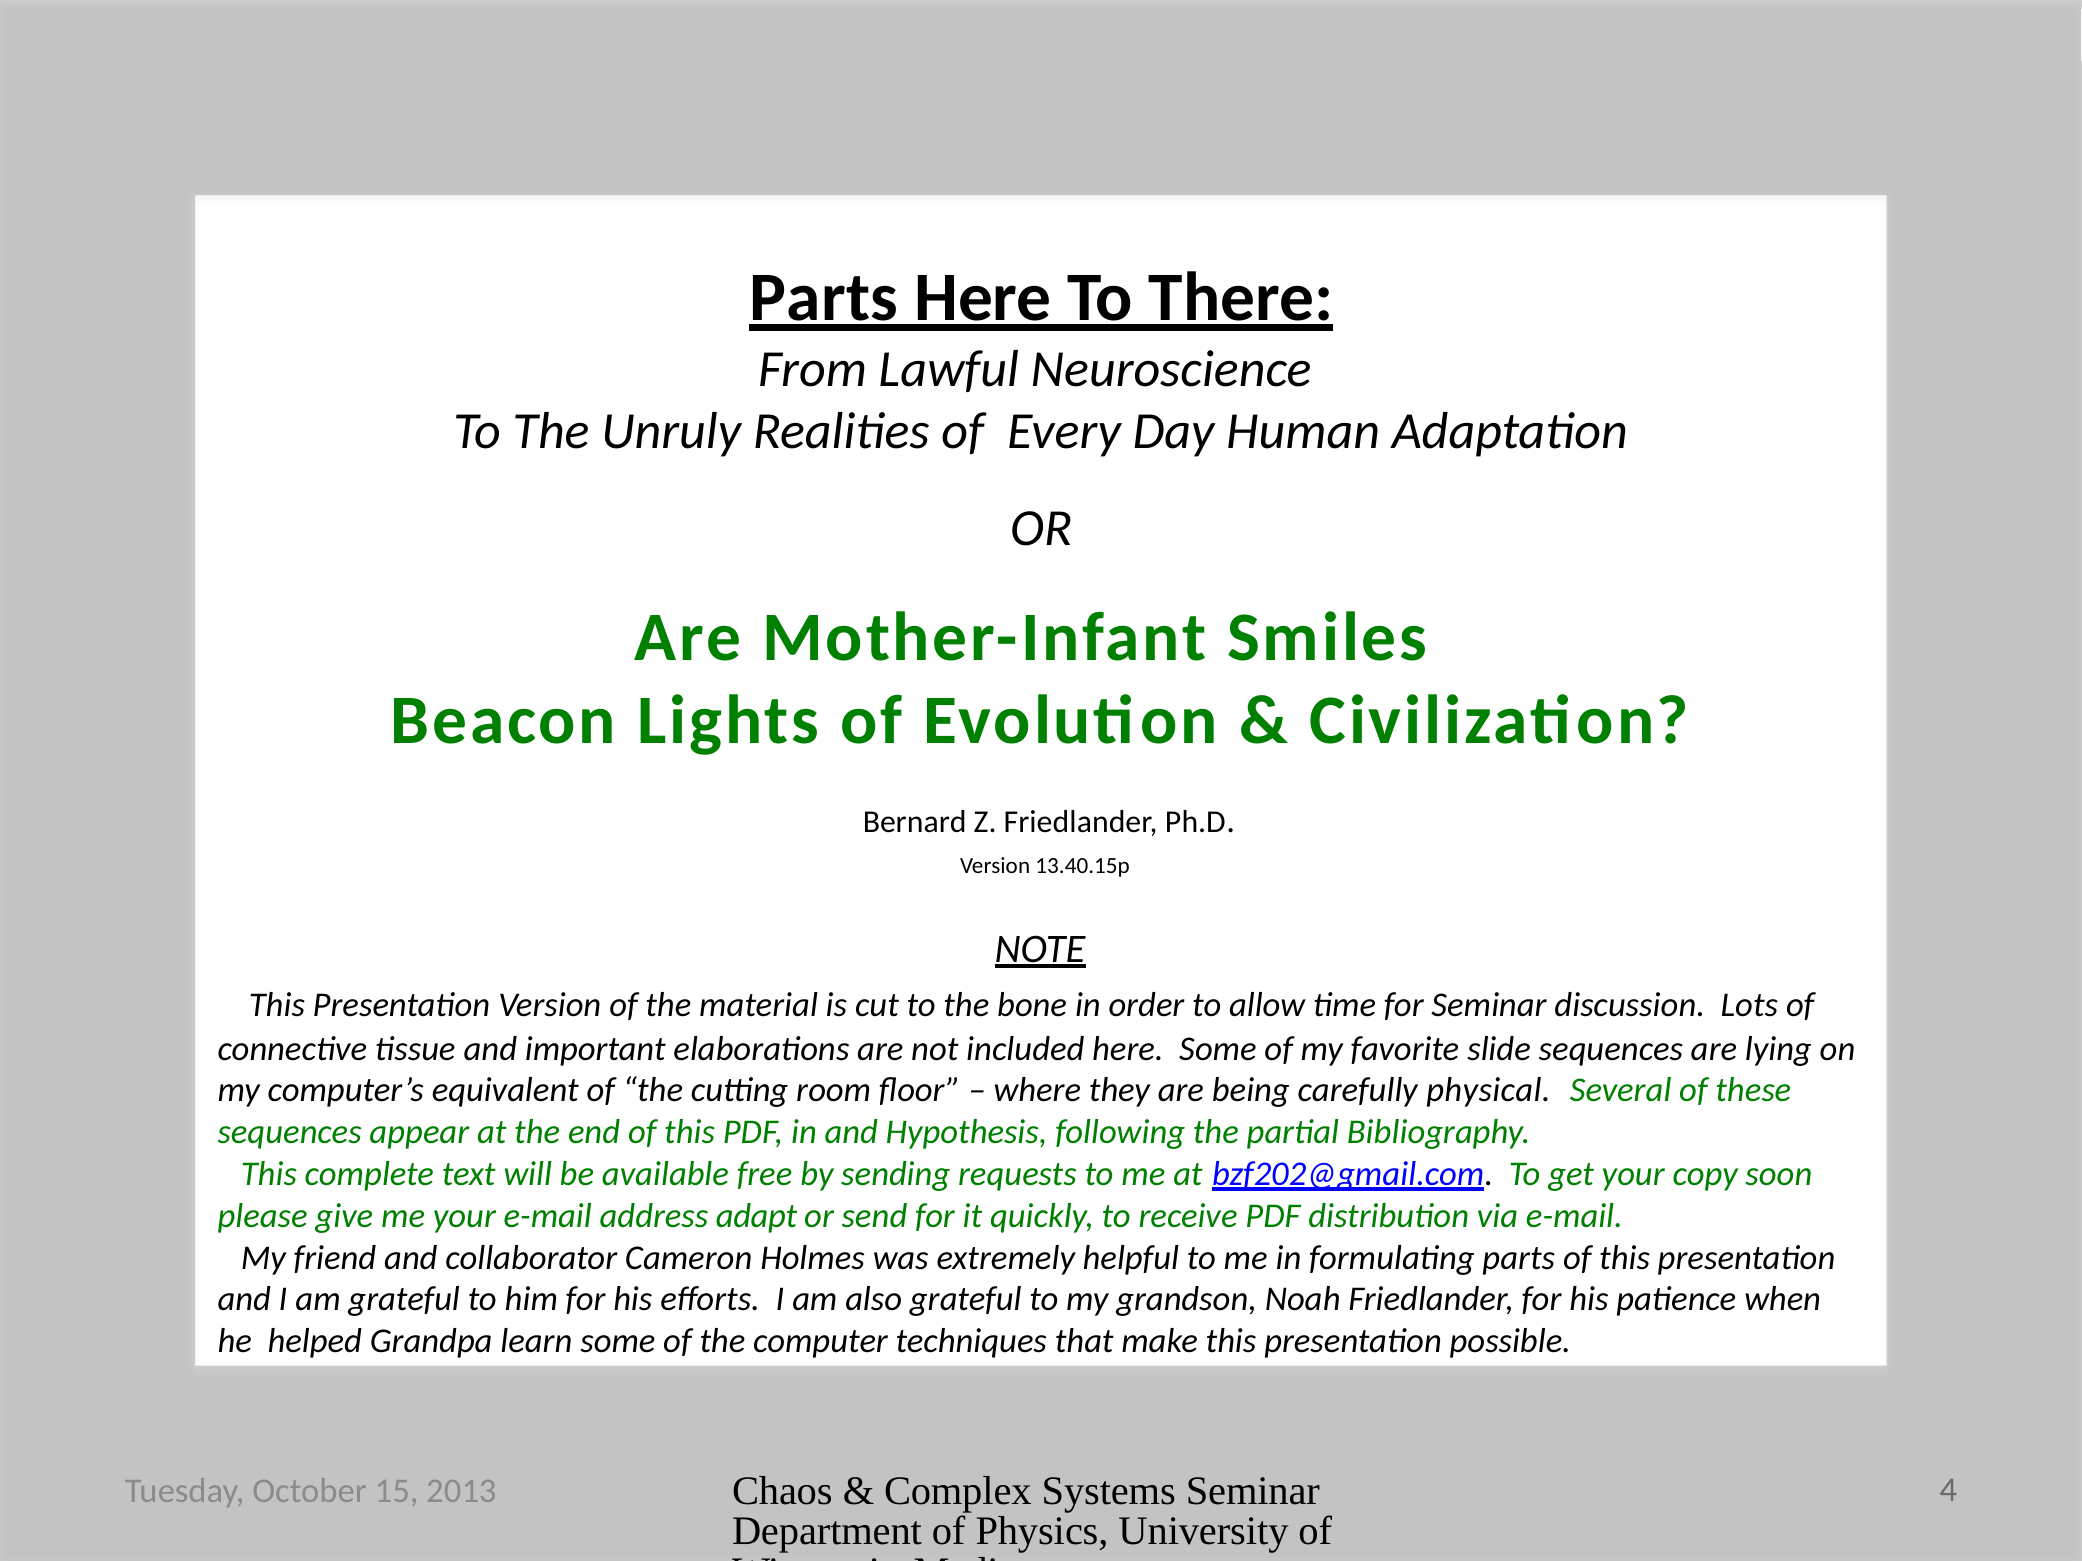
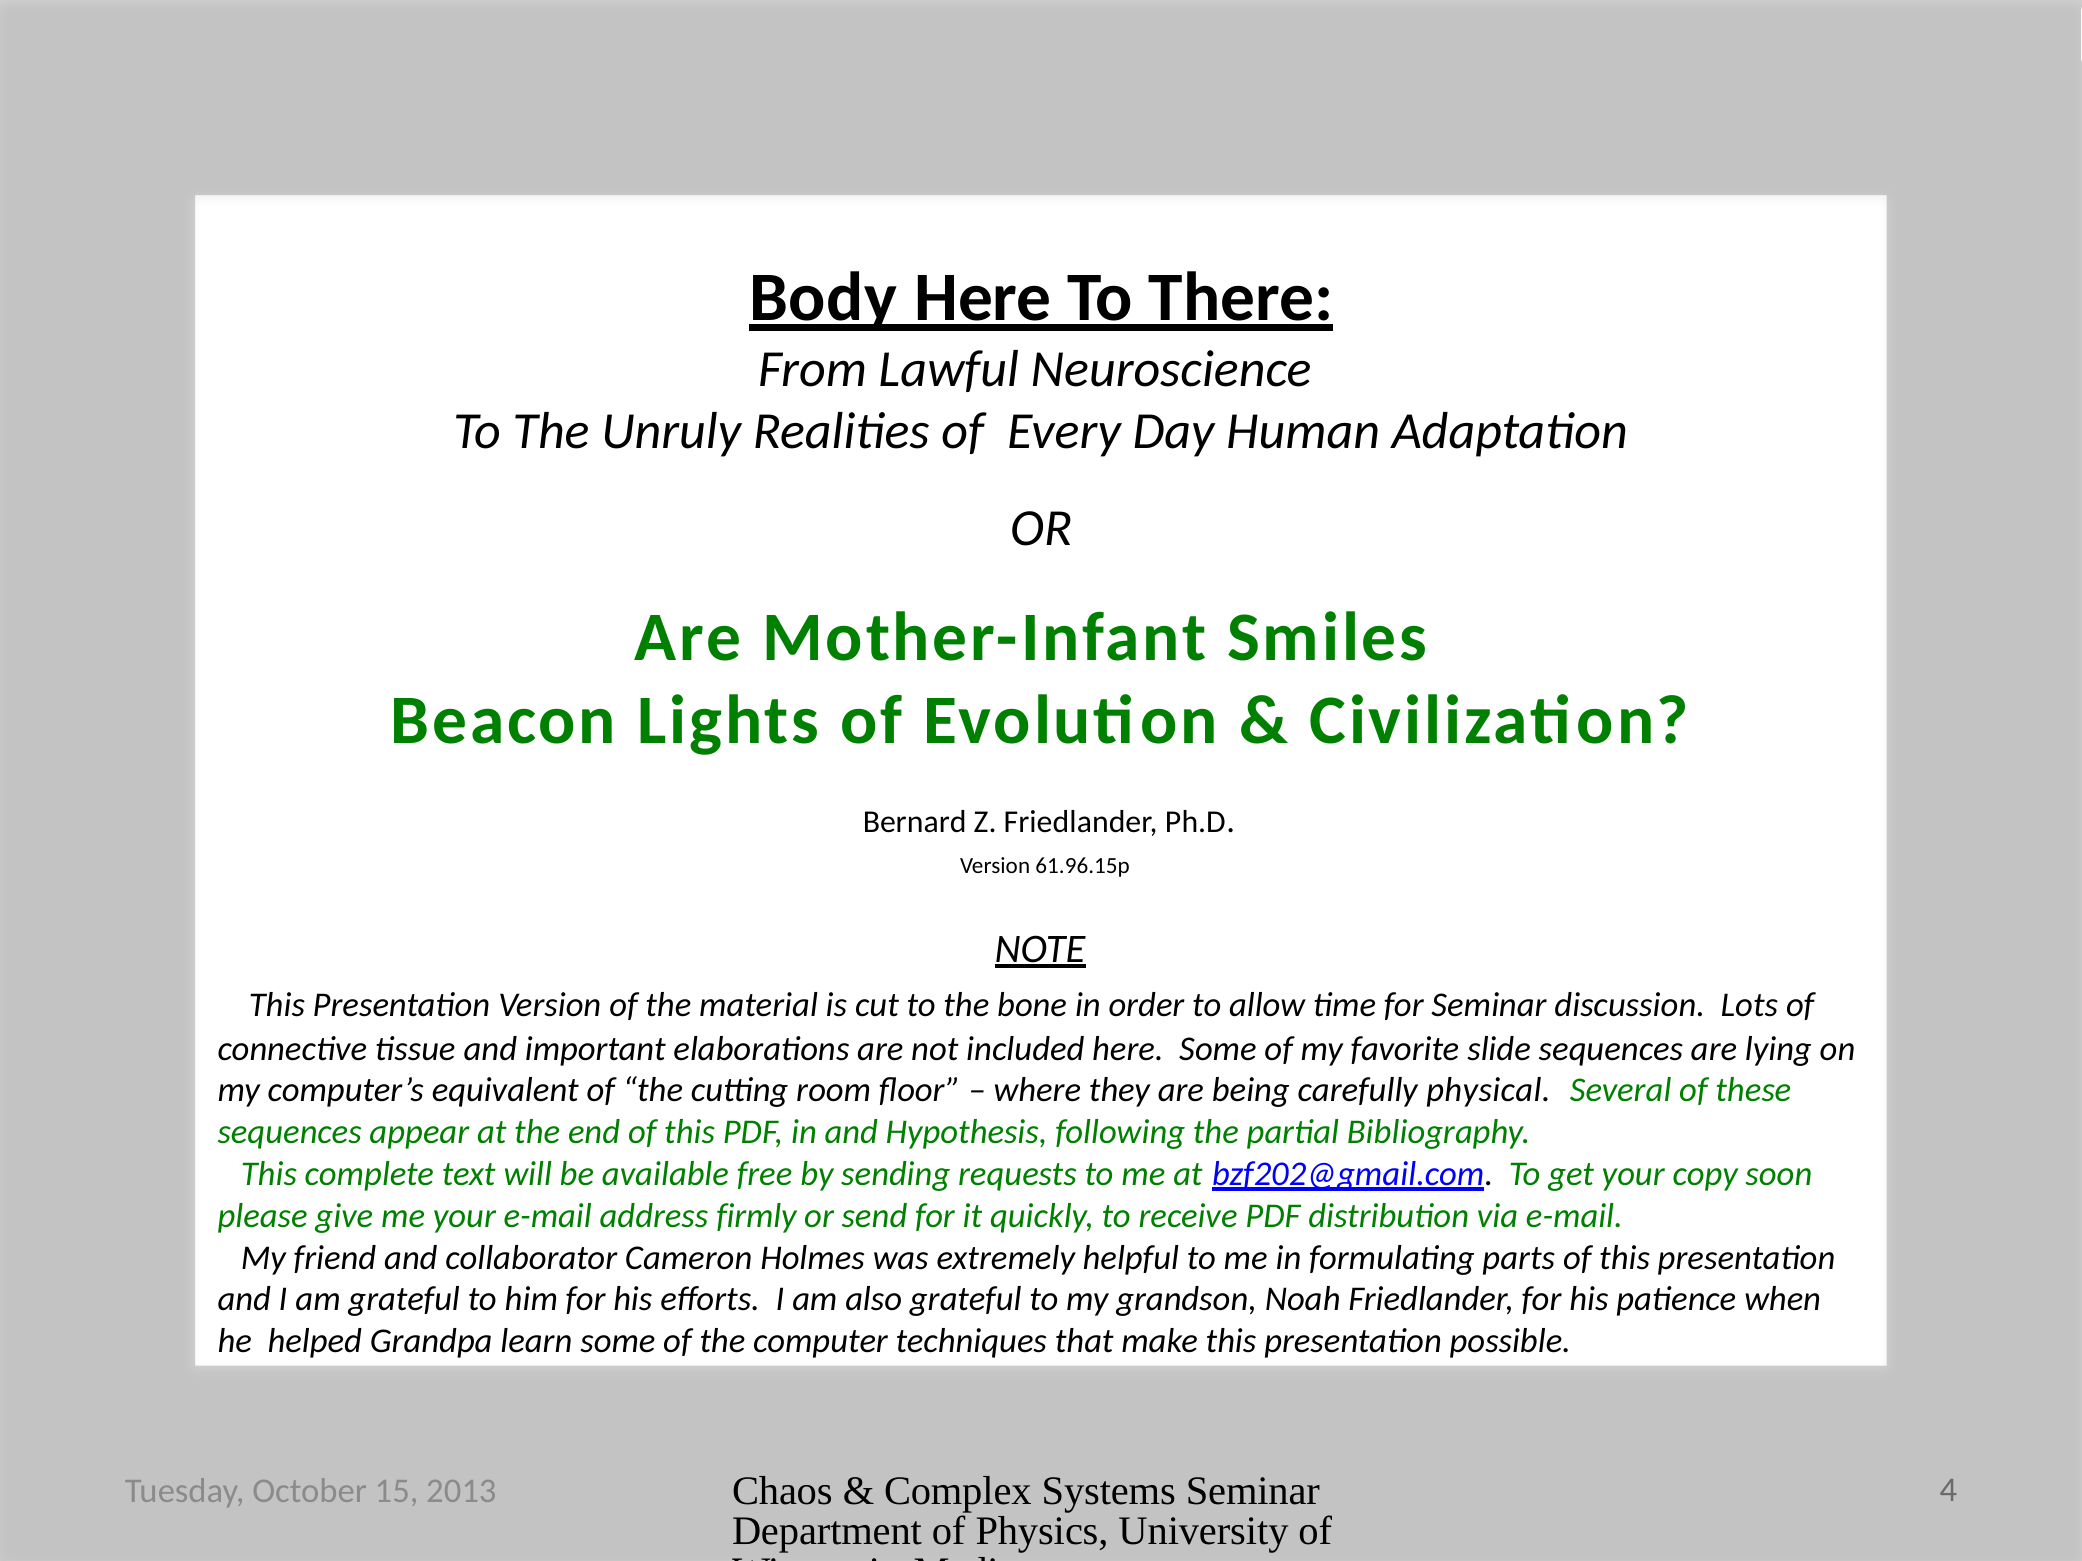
Parts: Parts -> Body (823, 298)
13.40.15p: 13.40.15p -> 61.96.15p (1083, 866)
adapt: adapt -> firmly (756, 1216)
